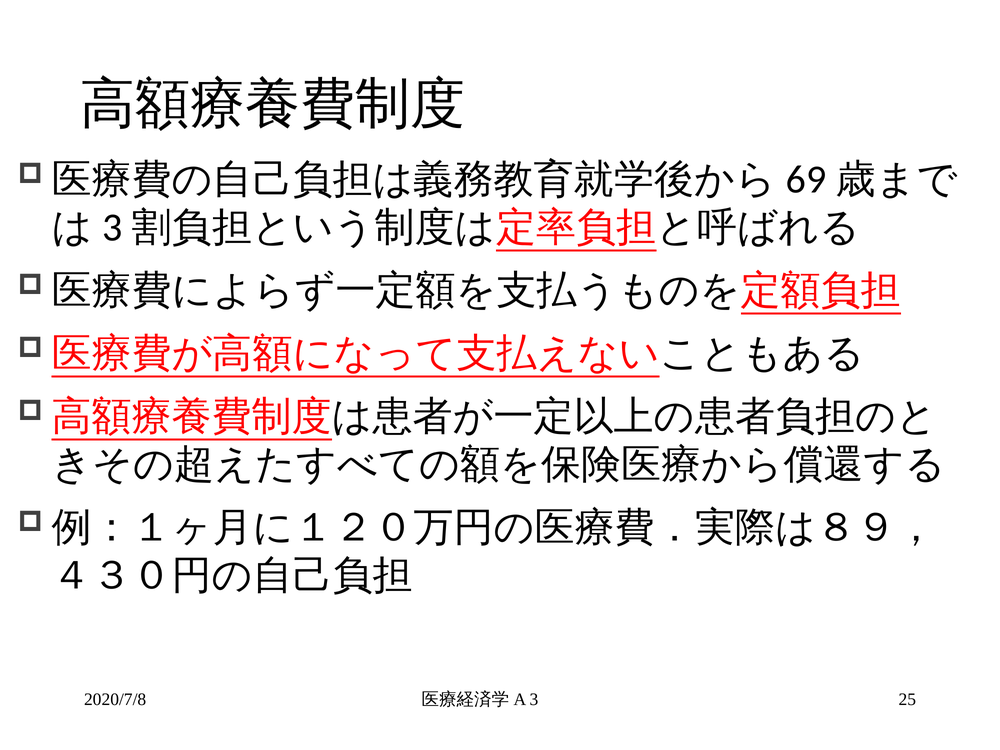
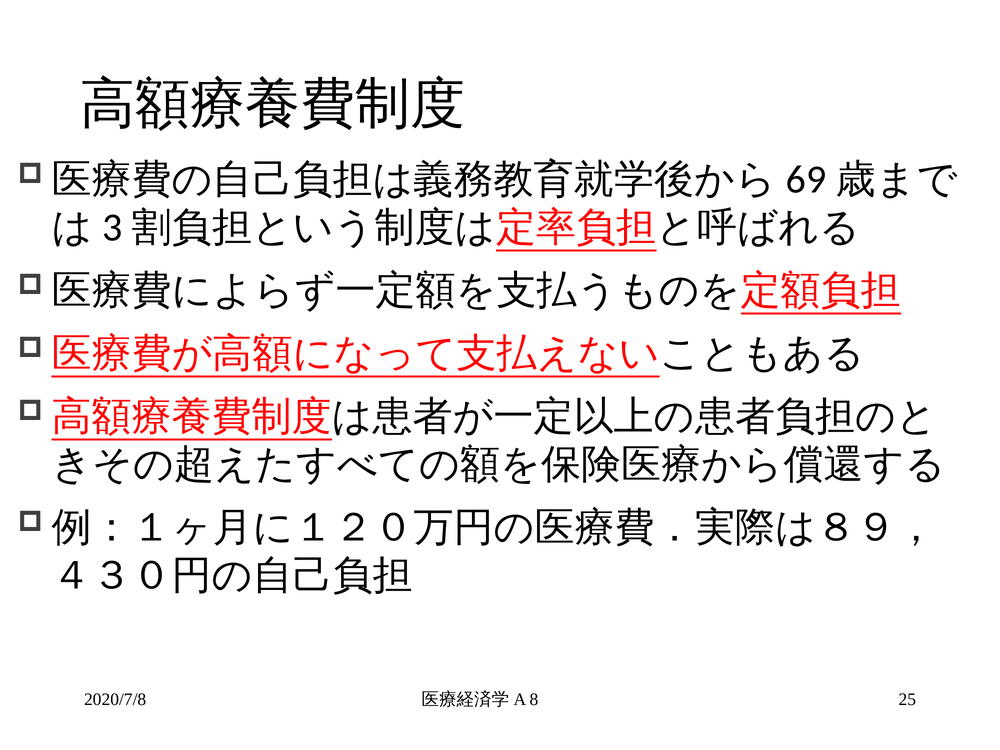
3: 3 -> 8 (534, 700)
